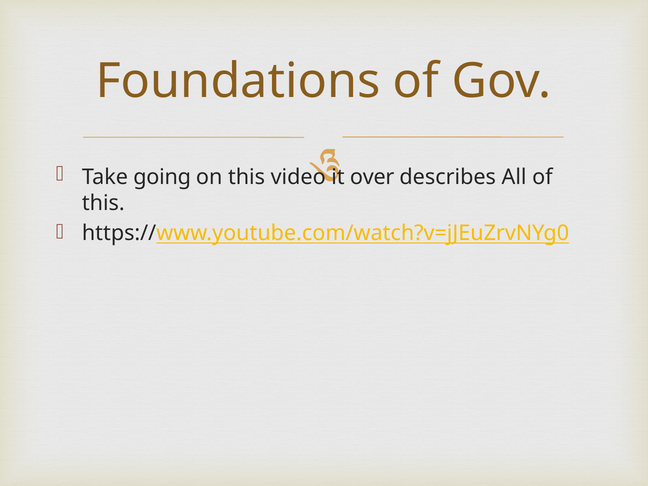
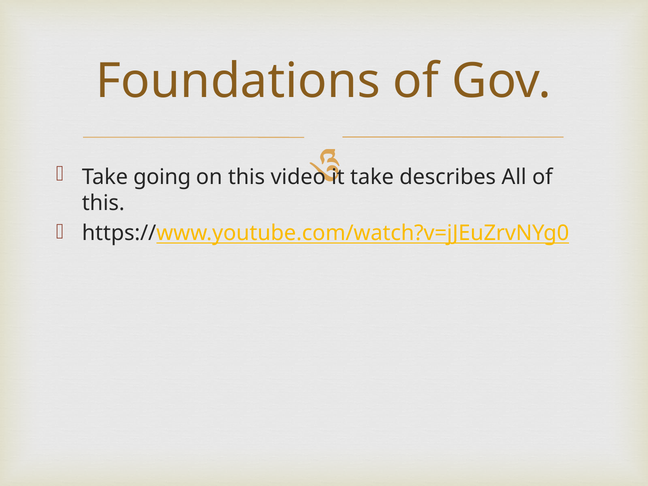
over: over -> take (372, 177)
